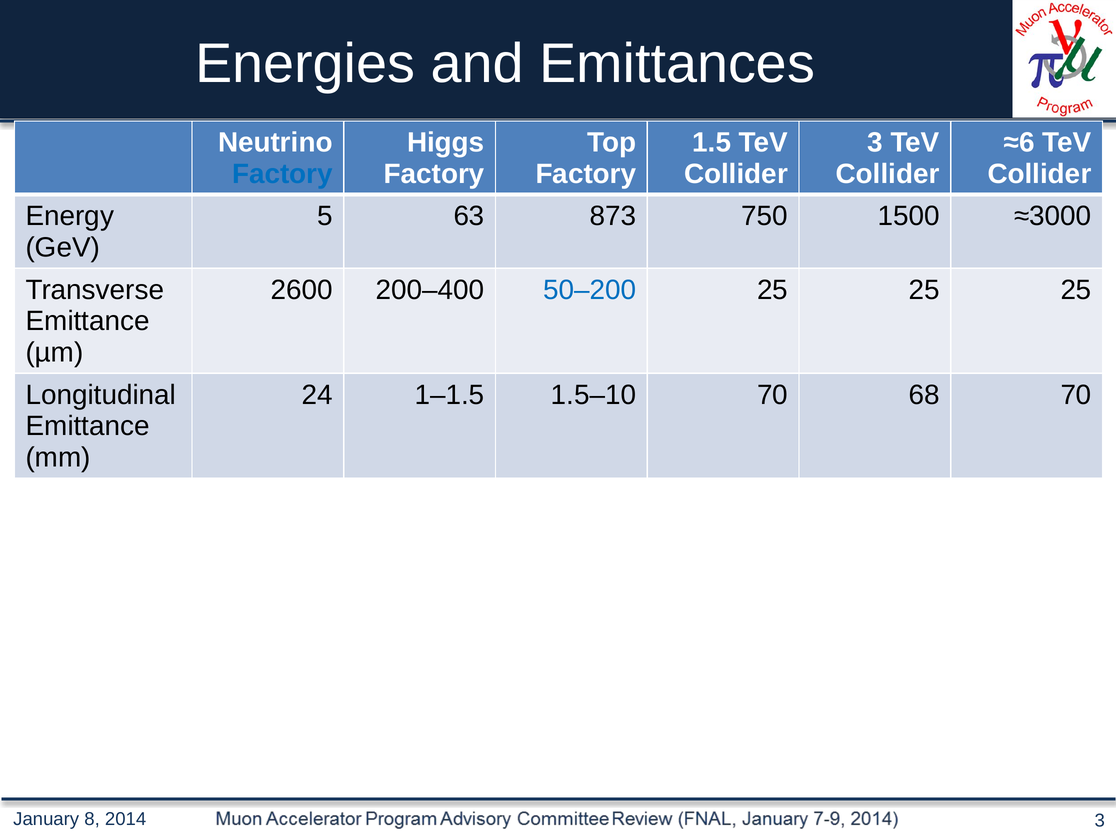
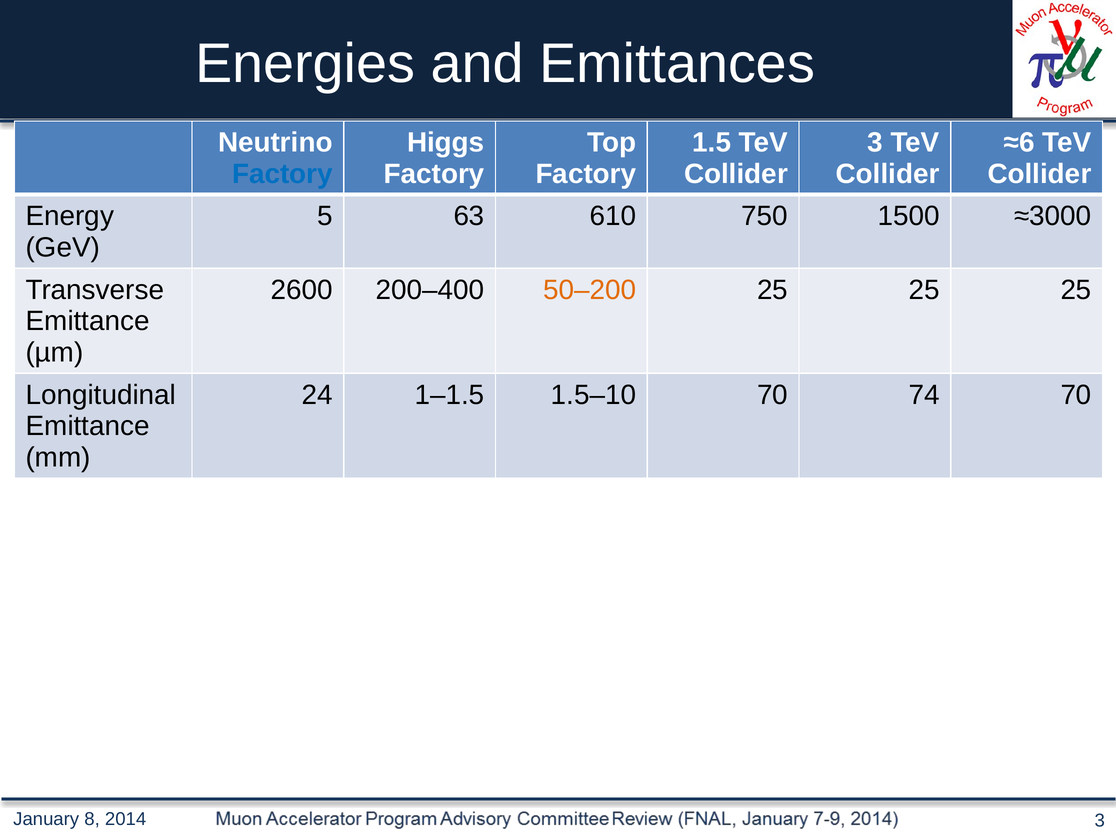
873: 873 -> 610 (613, 216)
50–200 colour: blue -> orange (590, 290)
68: 68 -> 74 (924, 395)
